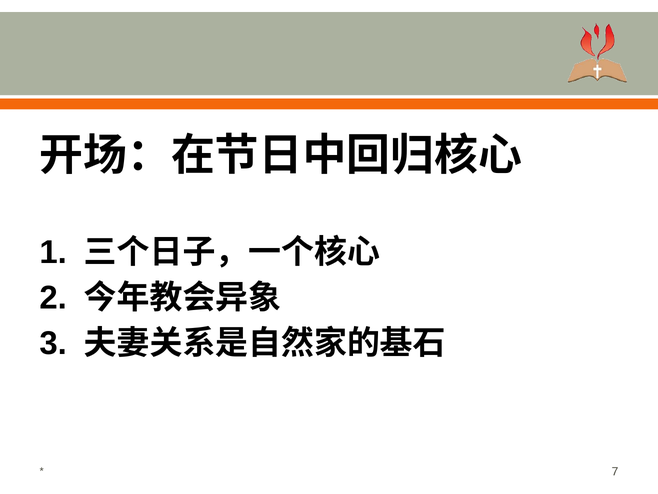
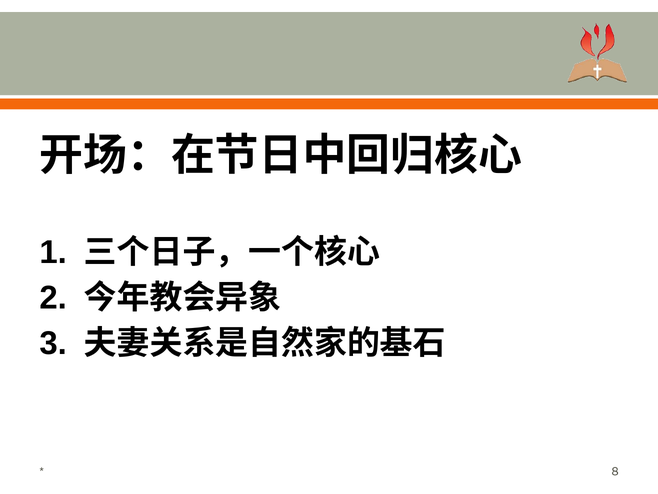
7: 7 -> 8 (615, 471)
